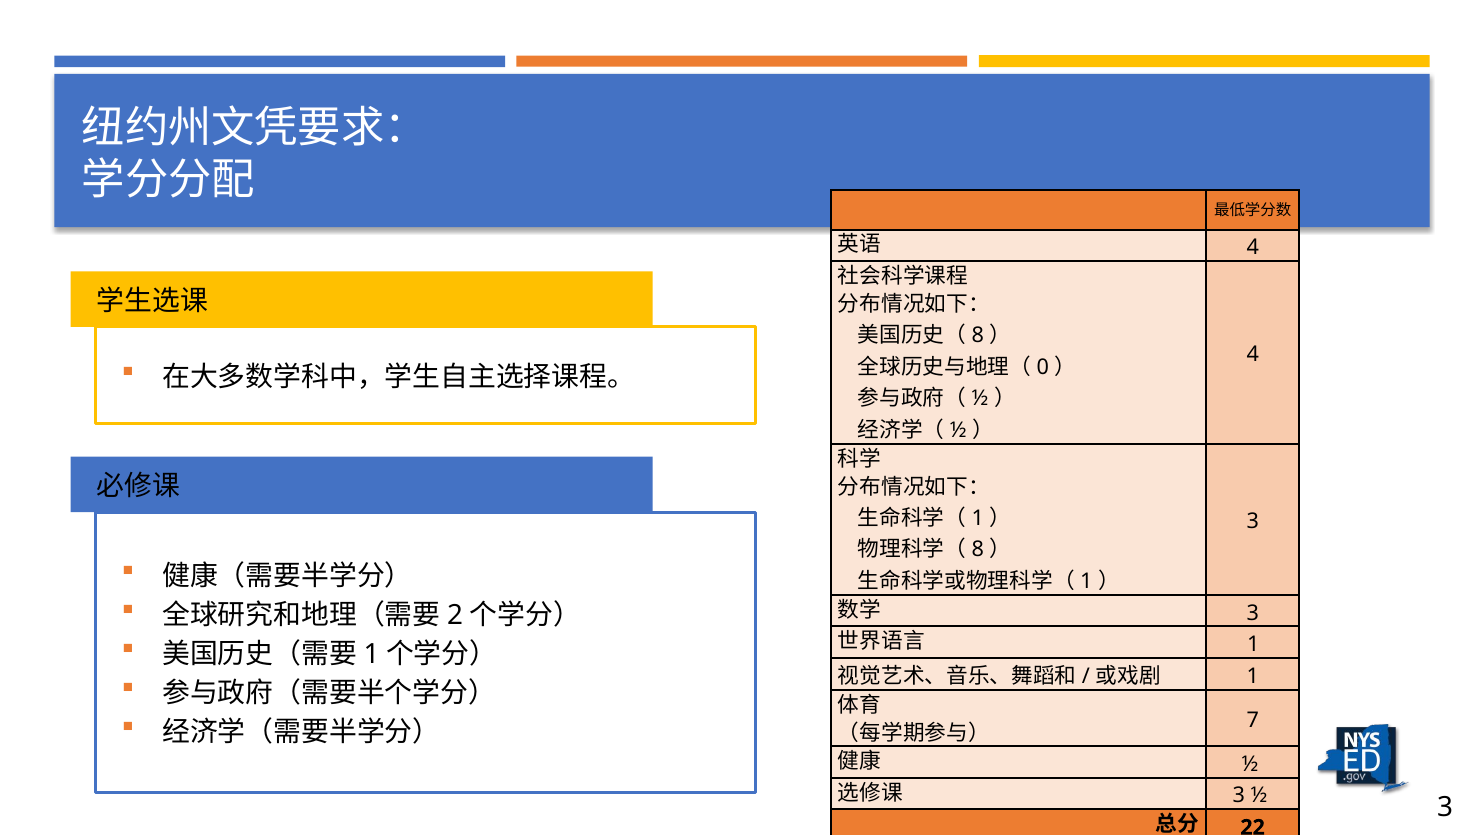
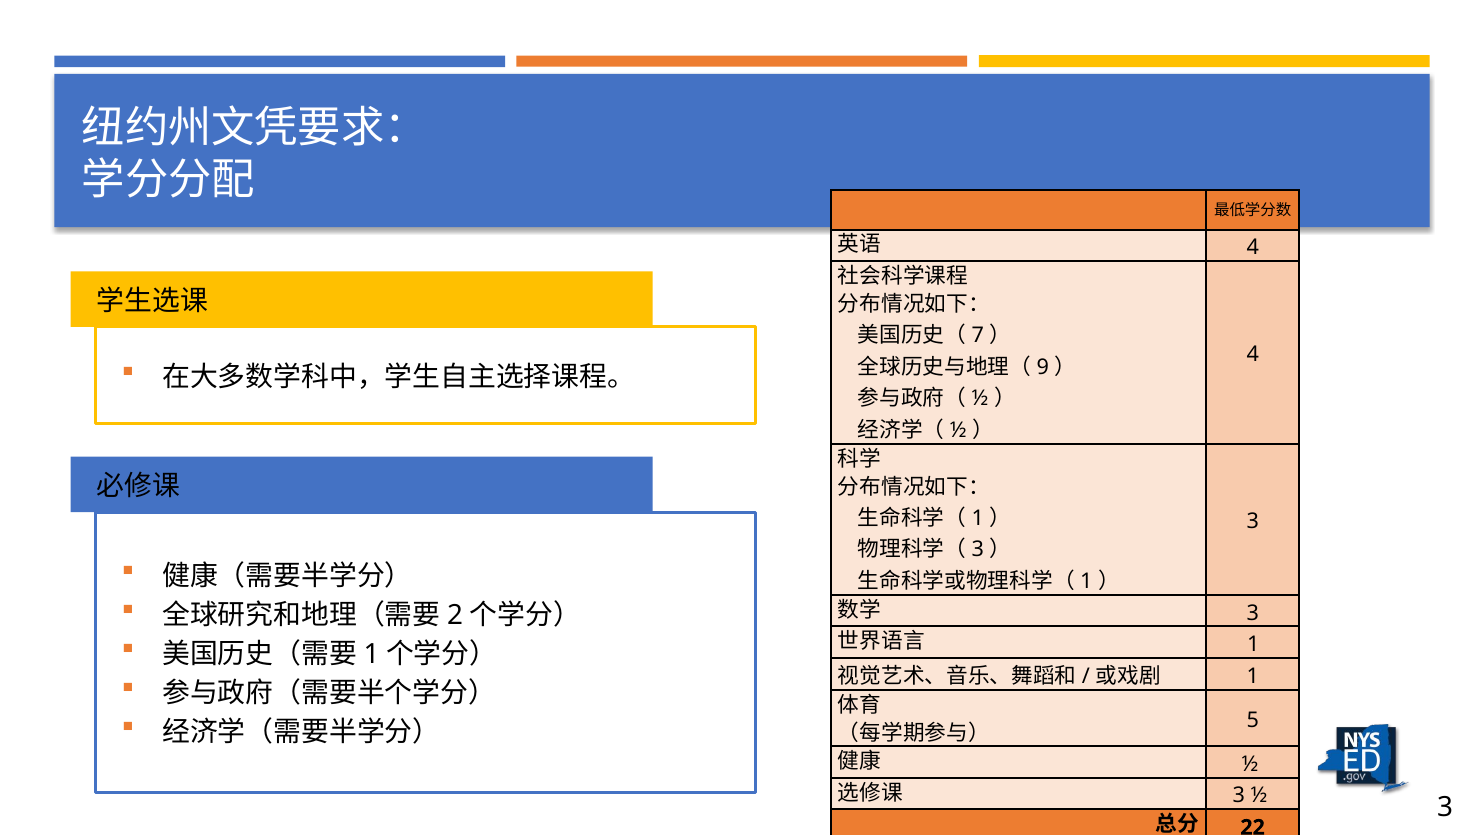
8: 8 -> 7 (978, 336)
0: 0 -> 9 (1043, 367)
8: 8 -> 3 (978, 550)
7: 7 -> 5 (1253, 720)
